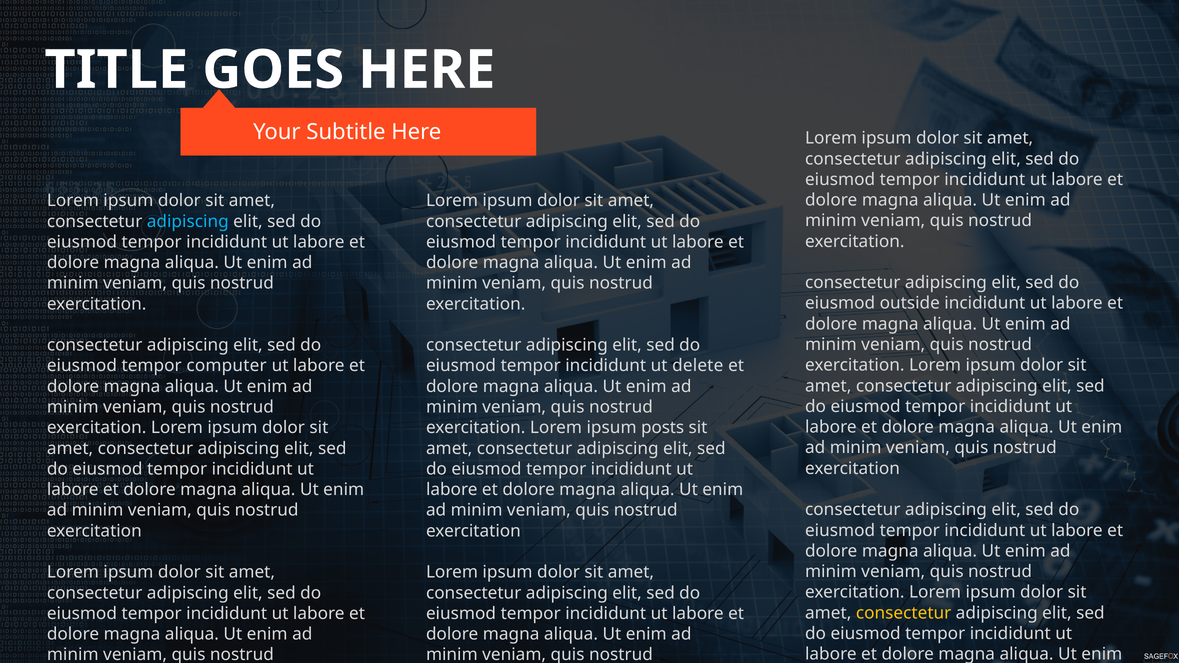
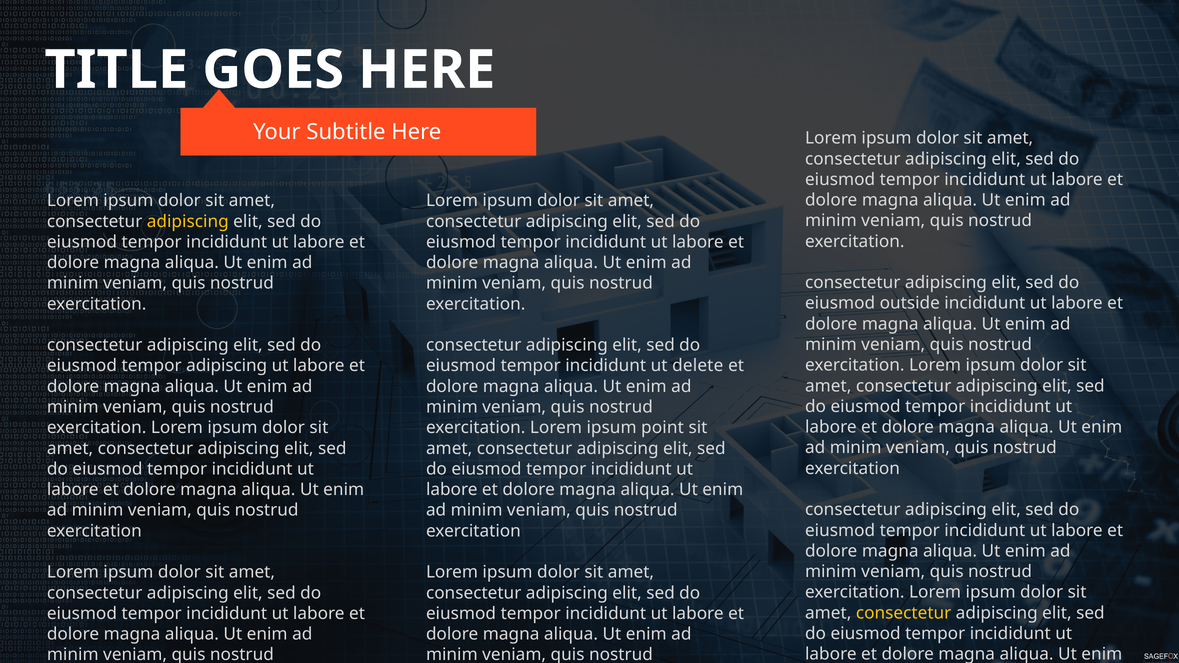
adipiscing colour: light blue -> yellow (188, 221)
tempor computer: computer -> adipiscing (227, 366)
posts: posts -> point (662, 428)
